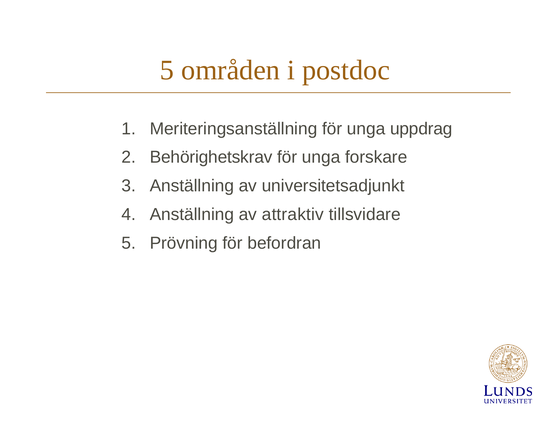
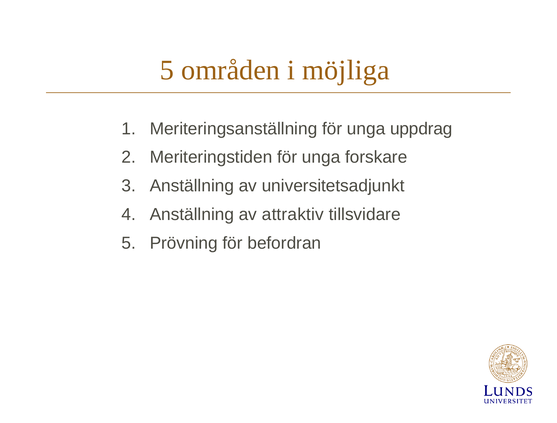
postdoc: postdoc -> möjliga (346, 70)
Behörighetskrav: Behörighetskrav -> Meriteringstiden (211, 157)
